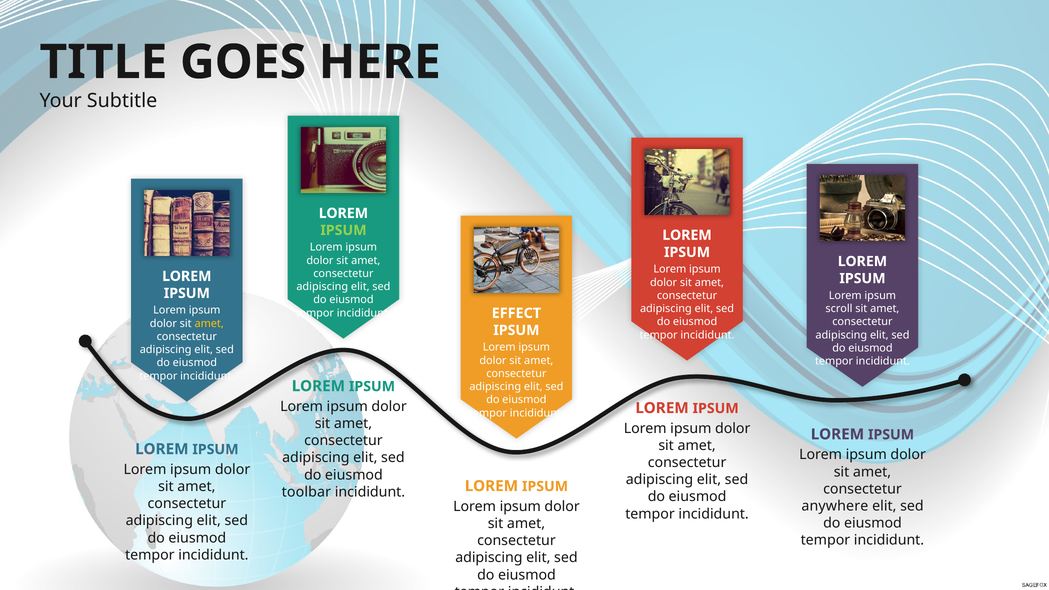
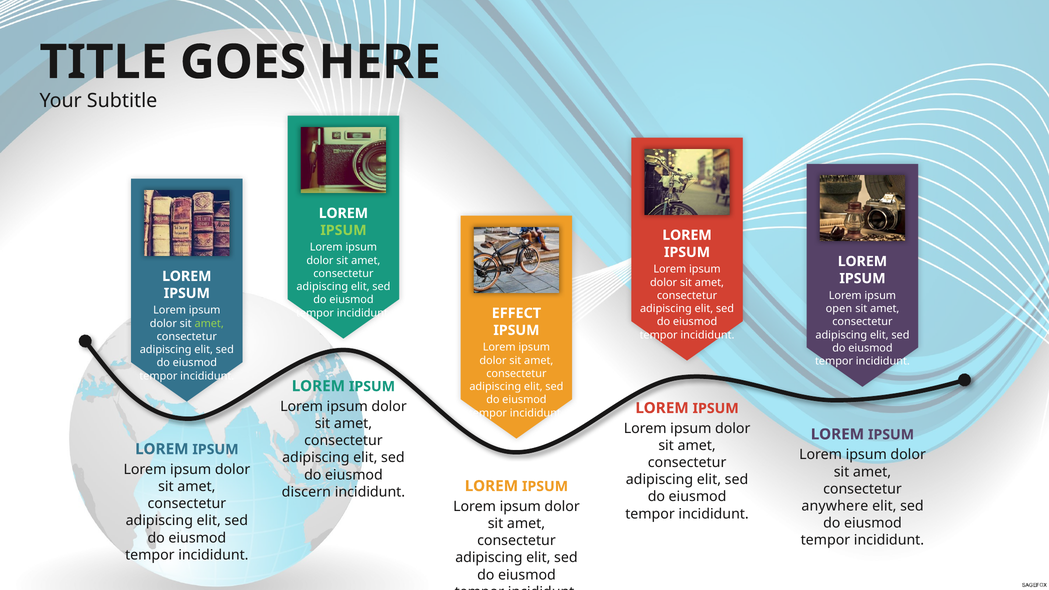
scroll: scroll -> open (839, 309)
amet colour: yellow -> light green (209, 324)
toolbar: toolbar -> discern (306, 492)
